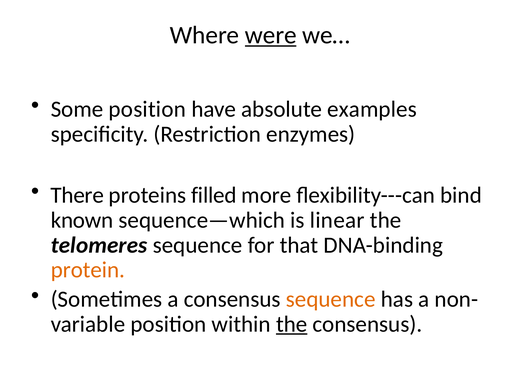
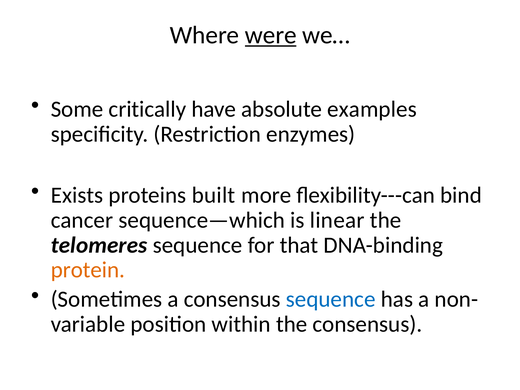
Some position: position -> critically (147, 109)
There: There -> Exists (77, 195)
filled: filled -> built (214, 195)
known: known -> cancer (82, 220)
sequence colour: orange -> blue (331, 299)
the underline: present -> none (292, 324)
